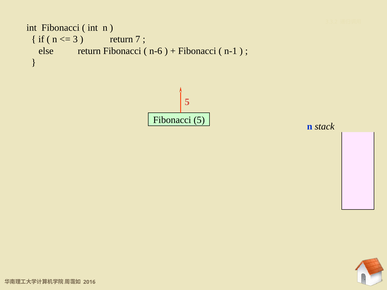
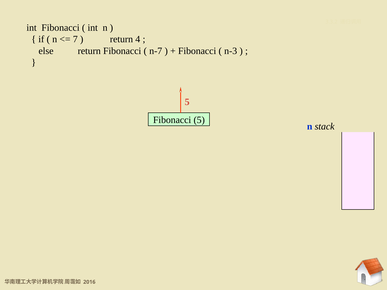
3: 3 -> 7 (75, 39)
7: 7 -> 4 (138, 39)
n-6: n-6 -> n-7 (156, 51)
n-1: n-1 -> n-3 (231, 51)
